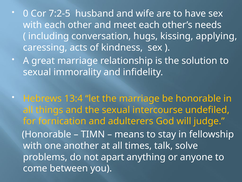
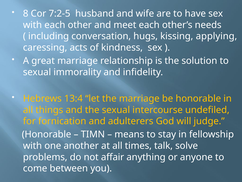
0: 0 -> 8 (26, 14)
apart: apart -> affair (113, 157)
